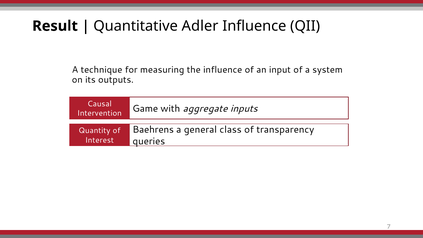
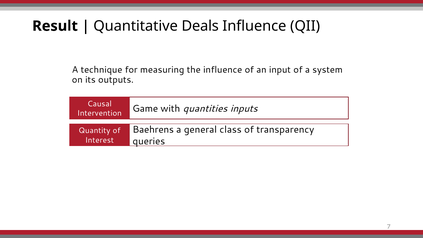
Adler: Adler -> Deals (200, 26)
aggregate: aggregate -> quantities (205, 109)
